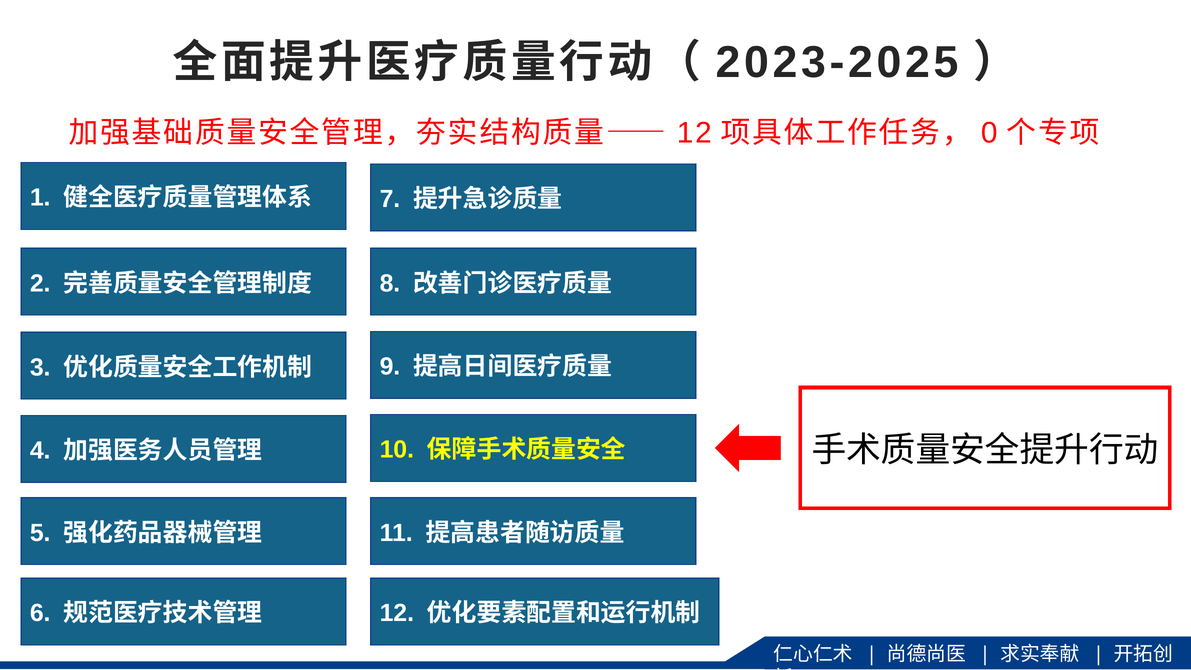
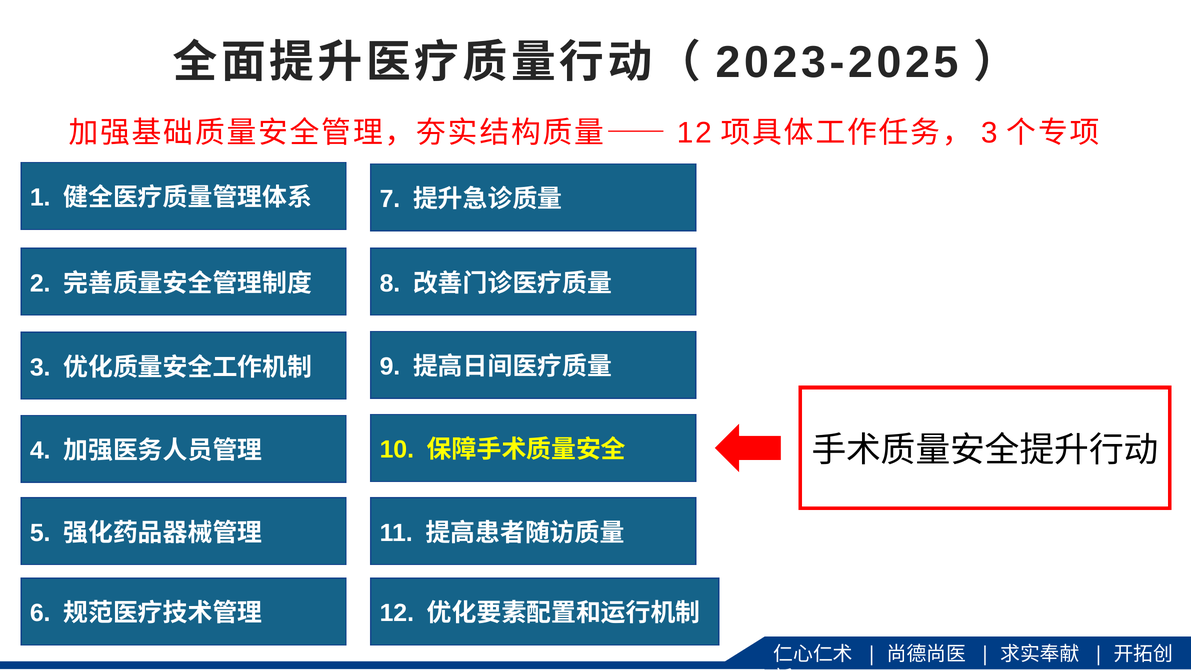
0: 0 -> 3 (989, 133)
